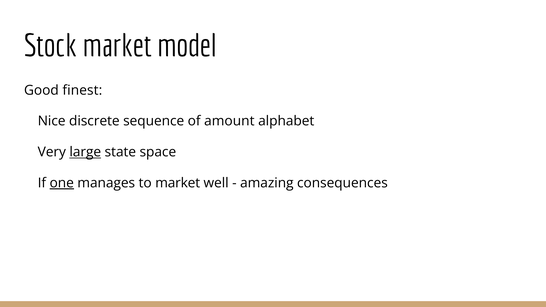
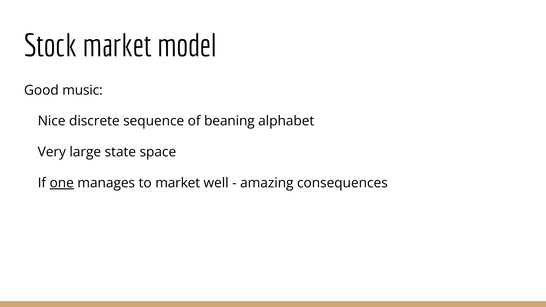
finest: finest -> music (82, 90)
amount: amount -> beaning (229, 121)
large underline: present -> none (85, 152)
